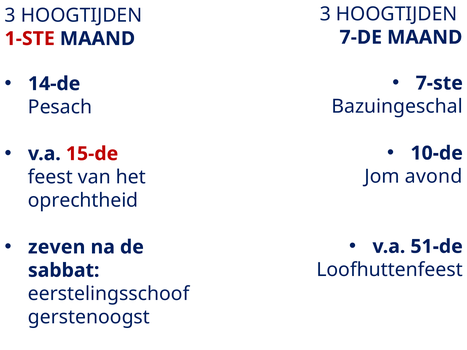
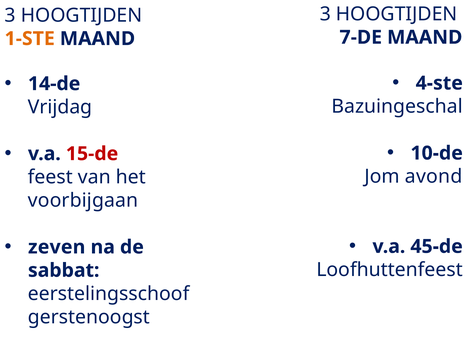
1-STE colour: red -> orange (30, 39)
7-ste: 7-ste -> 4-ste (439, 83)
Pesach: Pesach -> Vrijdag (60, 107)
oprechtheid: oprechtheid -> voorbijgaan (83, 201)
51-de: 51-de -> 45-de (437, 247)
